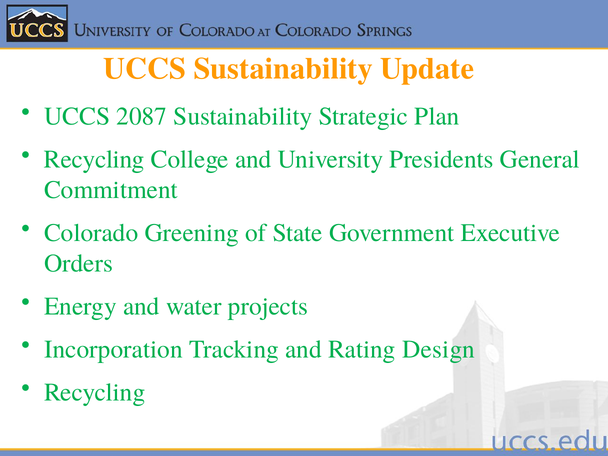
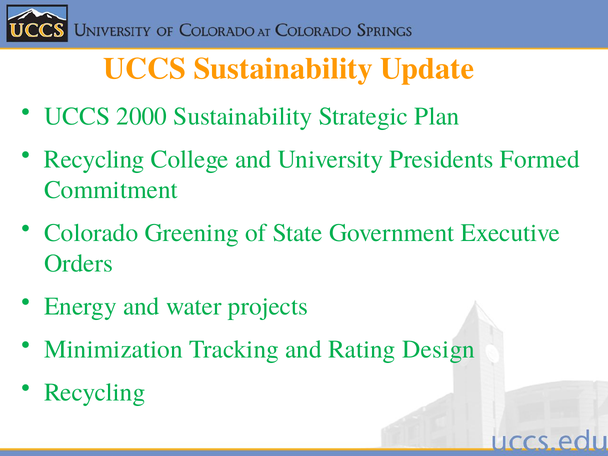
2087: 2087 -> 2000 (142, 116)
General: General -> Formed (540, 159)
Incorporation: Incorporation -> Minimization (113, 349)
